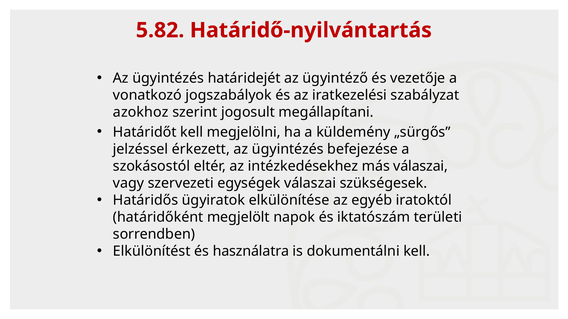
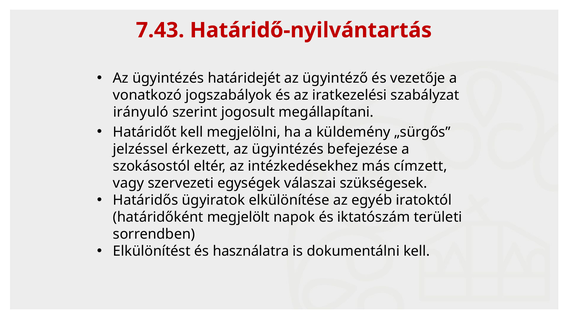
5.82: 5.82 -> 7.43 (160, 30)
azokhoz: azokhoz -> irányuló (141, 112)
más válaszai: válaszai -> címzett (420, 166)
